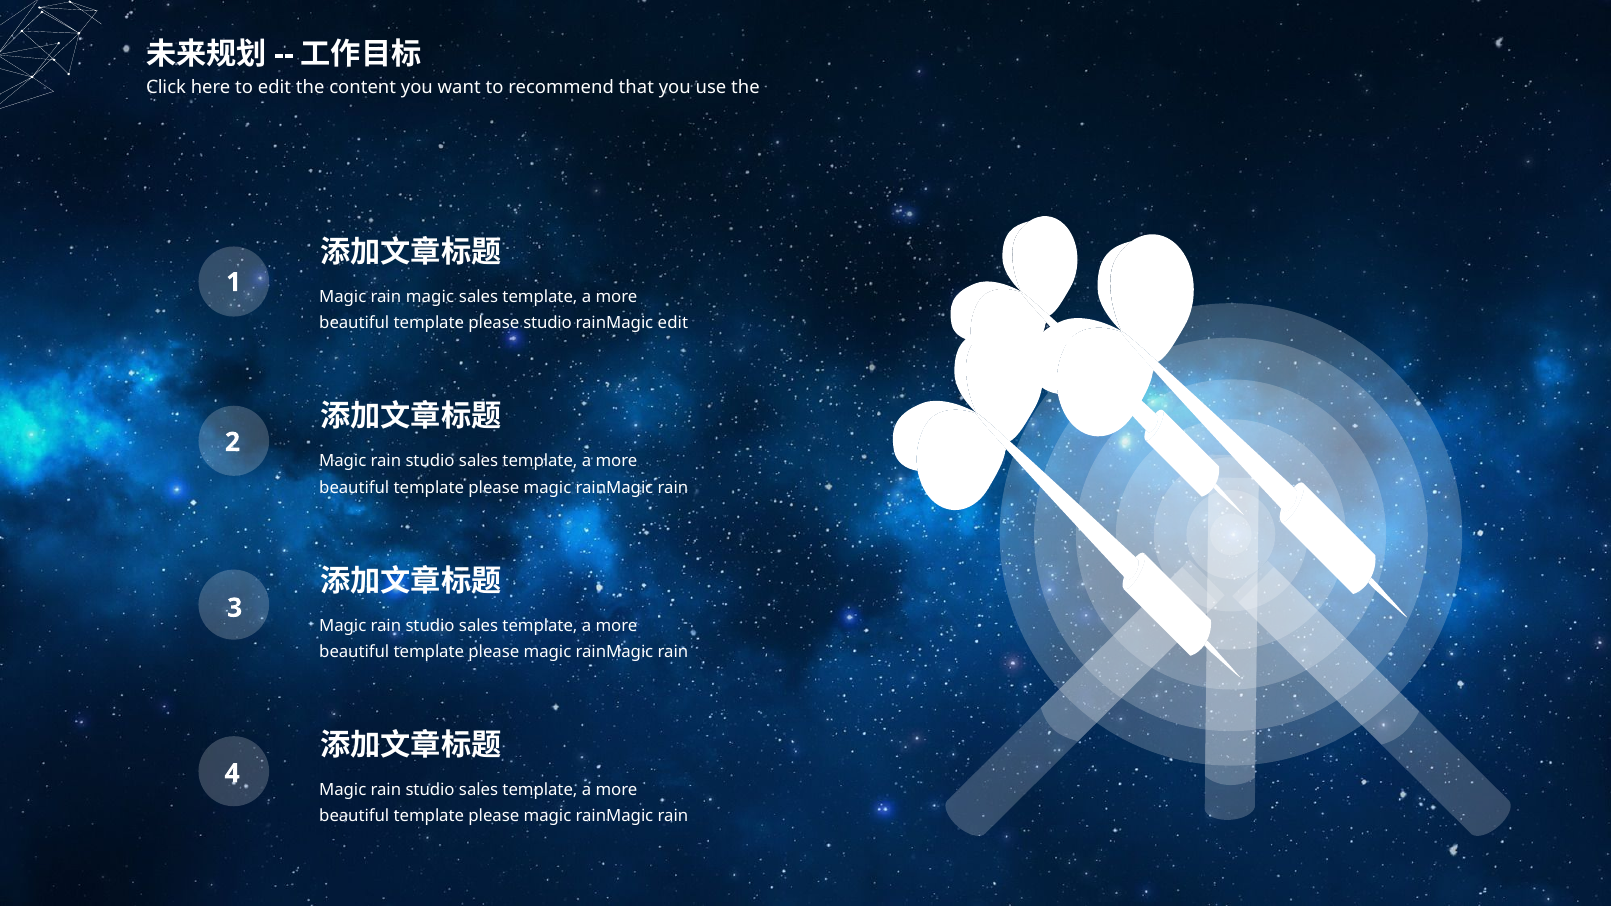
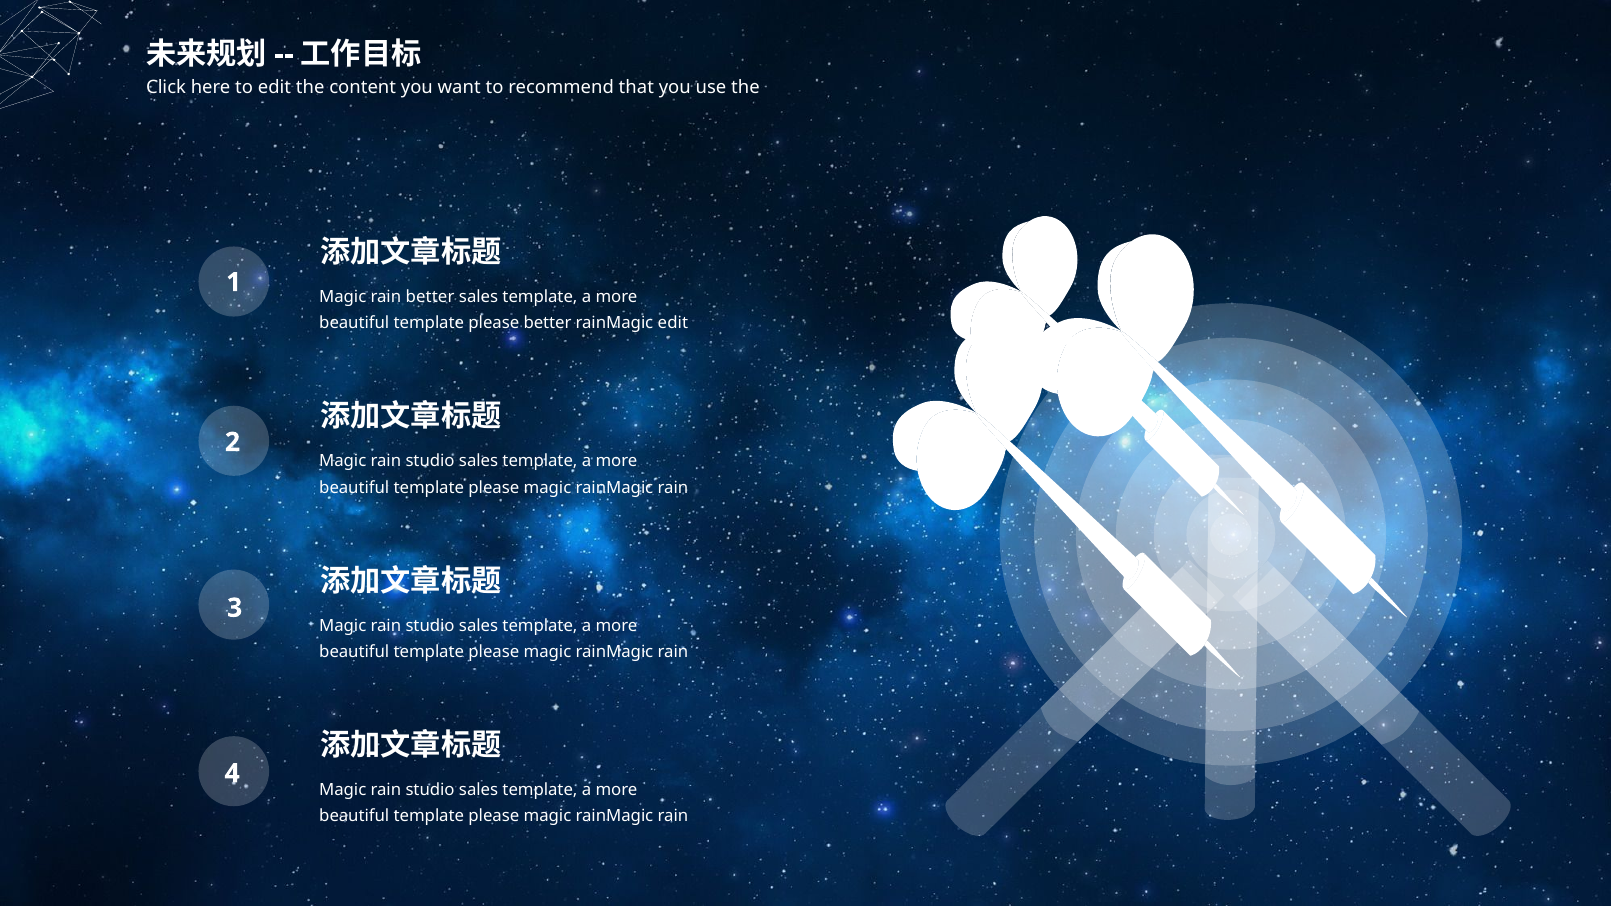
rain magic: magic -> better (430, 297)
please studio: studio -> better (548, 323)
